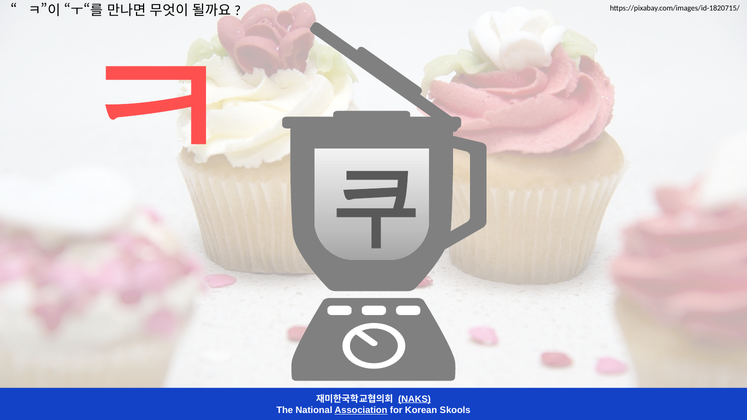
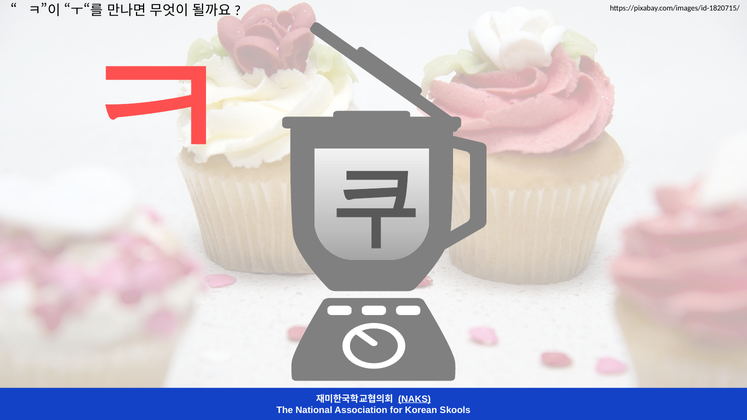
Association underline: present -> none (361, 410)
